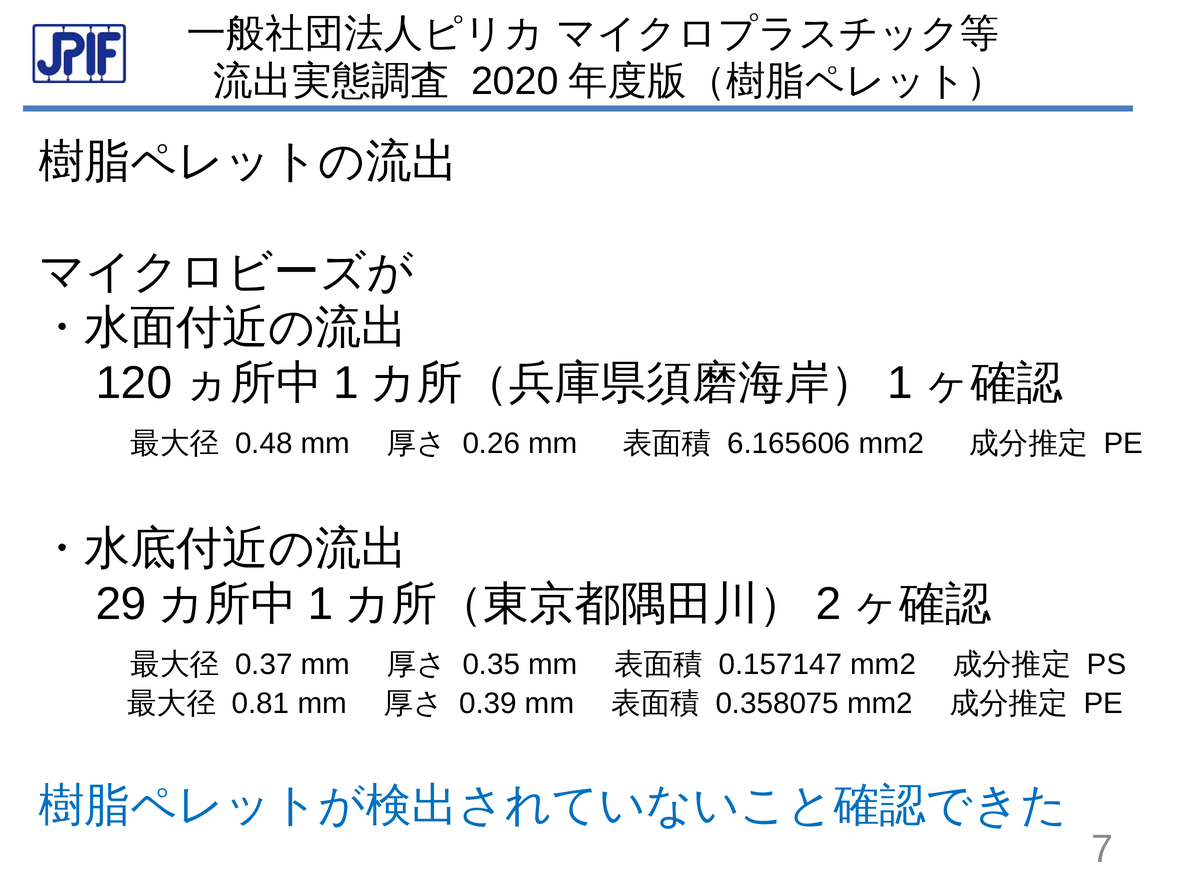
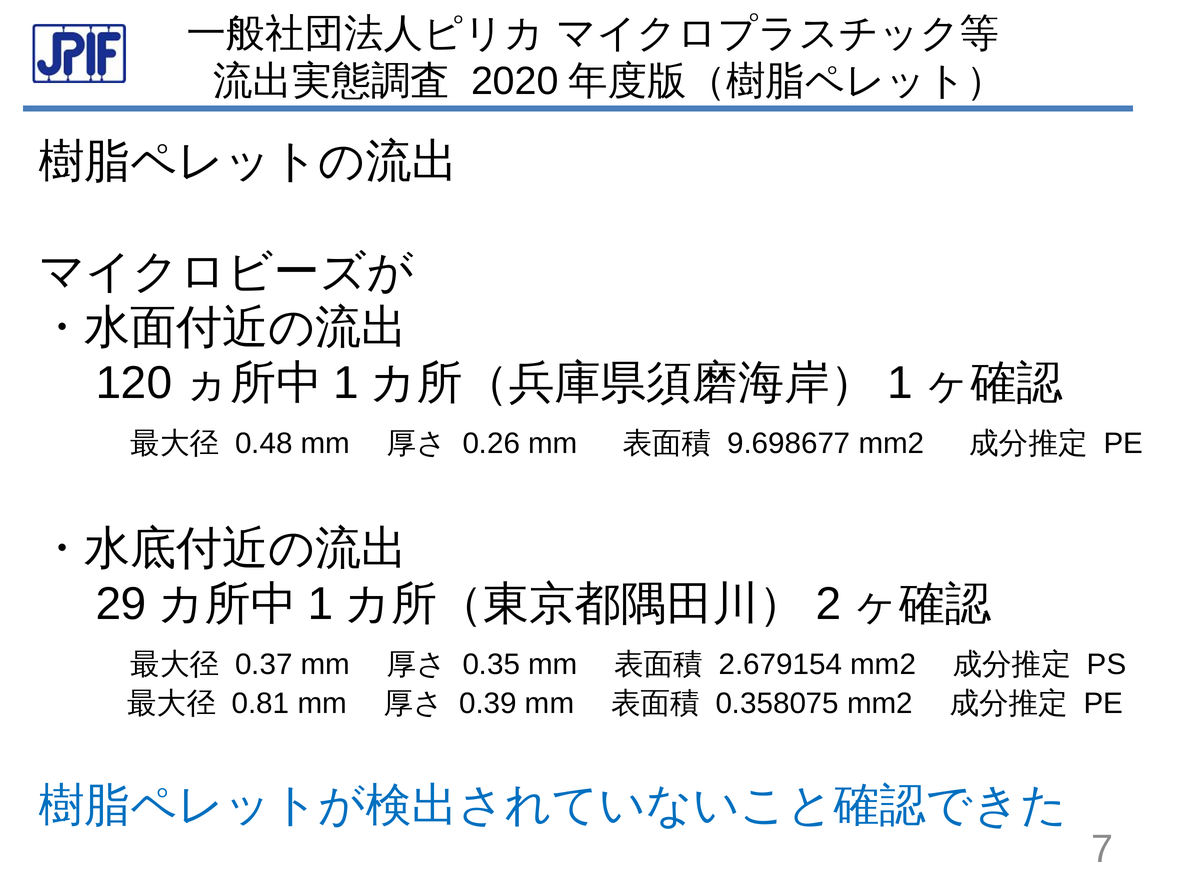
6.165606: 6.165606 -> 9.698677 (789, 444)
0.157147: 0.157147 -> 2.679154 (780, 665)
